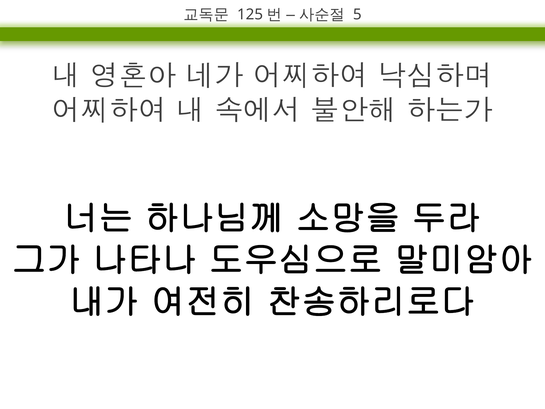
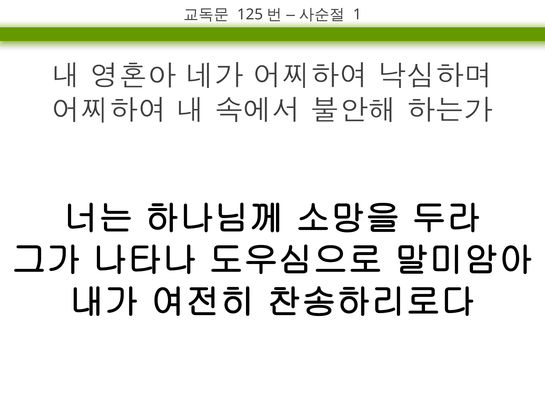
5: 5 -> 1 (357, 15)
